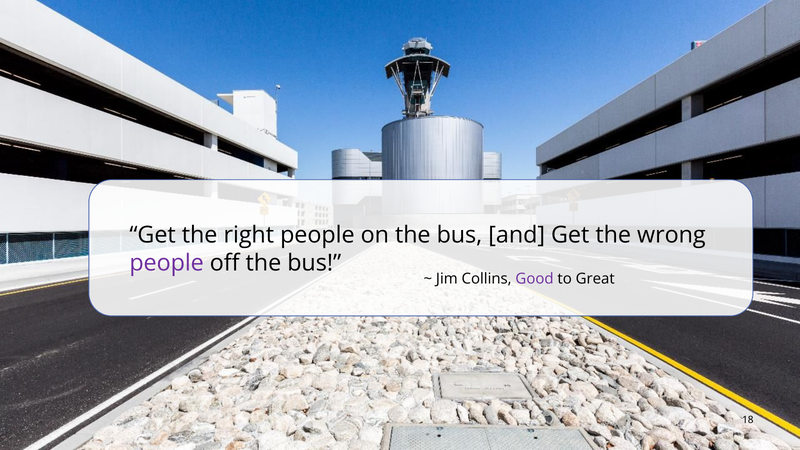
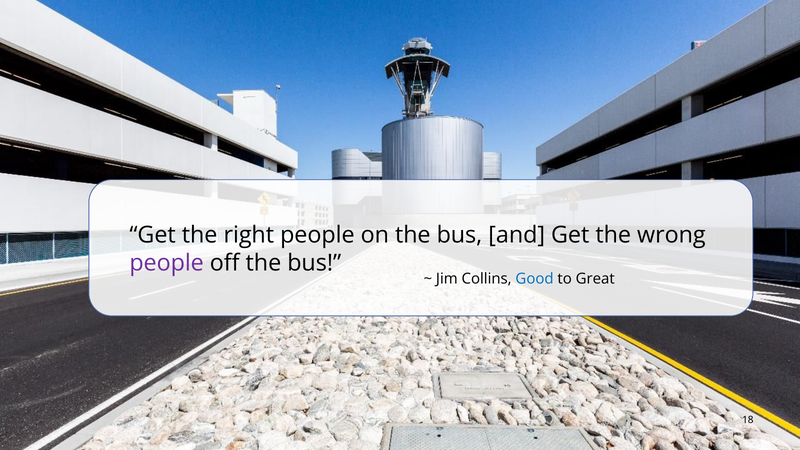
Good colour: purple -> blue (535, 279)
